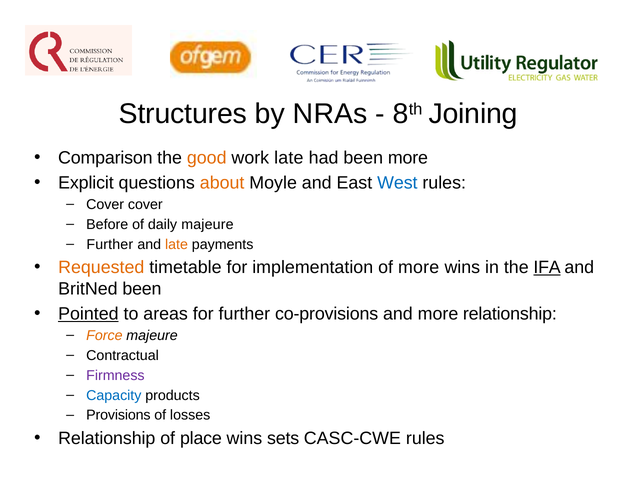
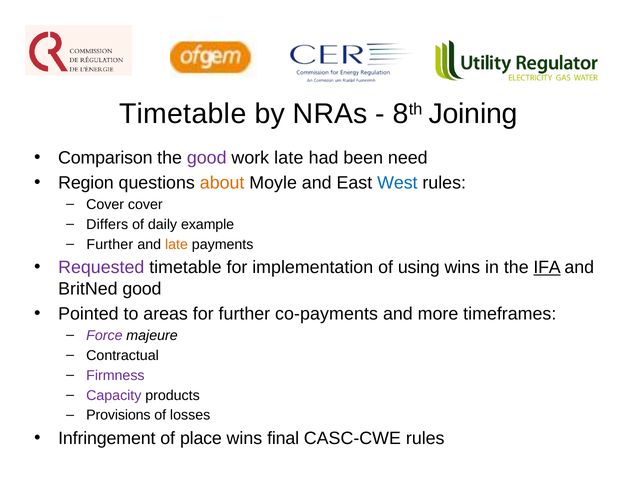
Structures: Structures -> Timetable (183, 114)
good colour: orange -> purple (207, 158)
been more: more -> need (408, 158)
Explicit: Explicit -> Region (86, 183)
Before: Before -> Differs (107, 224)
daily majeure: majeure -> example (208, 224)
Requested colour: orange -> purple (101, 267)
of more: more -> using (419, 267)
BritNed been: been -> good (142, 289)
Pointed underline: present -> none (88, 314)
co-provisions: co-provisions -> co-payments (327, 314)
more relationship: relationship -> timeframes (510, 314)
Force colour: orange -> purple (104, 335)
Capacity colour: blue -> purple (114, 395)
Relationship: Relationship -> Infringement (107, 438)
sets: sets -> final (283, 438)
